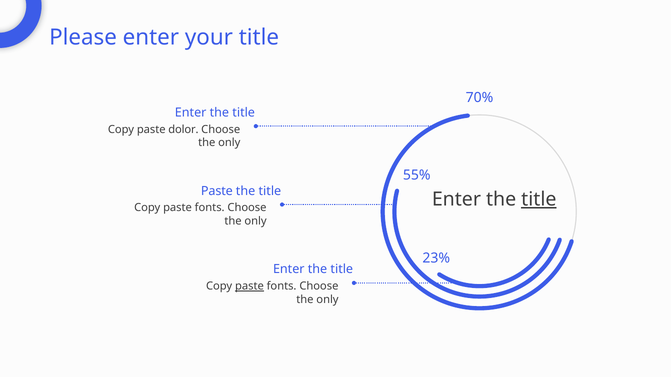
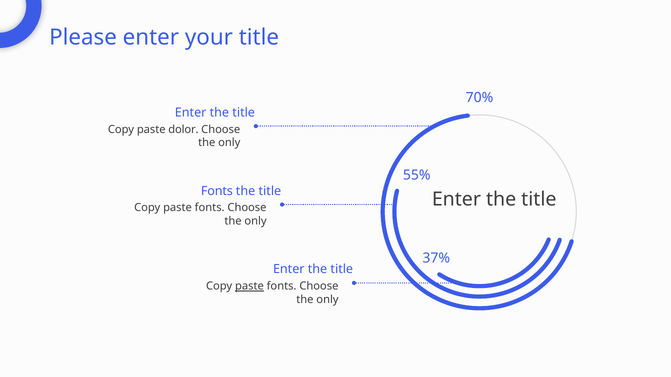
Paste: Paste -> Fonts (217, 191)
title underline: present -> none (539, 200)
23%: 23% -> 37% (436, 259)
